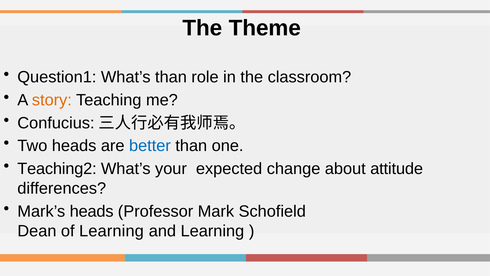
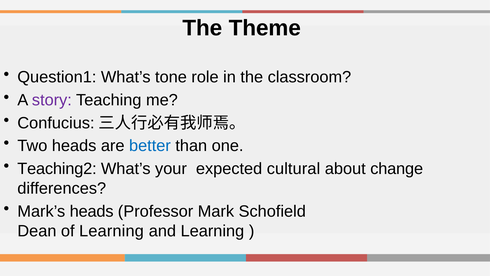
What’s than: than -> tone (171, 77)
story colour: orange -> purple (52, 100)
change: change -> cultural (293, 169)
attitude: attitude -> change (397, 169)
